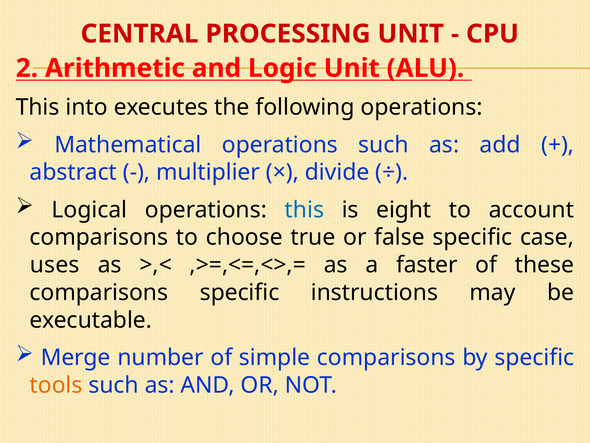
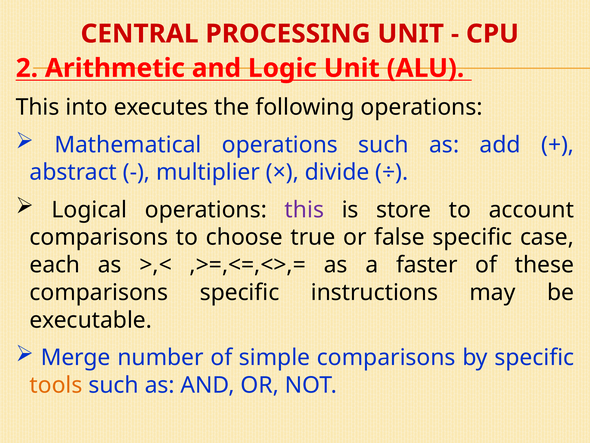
this colour: blue -> purple (304, 210)
eight: eight -> store (404, 210)
uses: uses -> each (55, 265)
